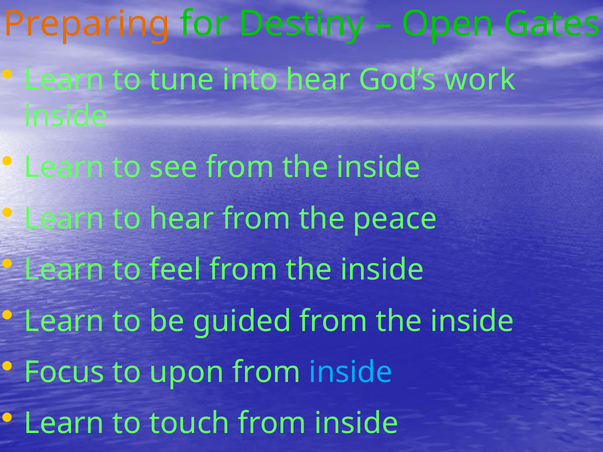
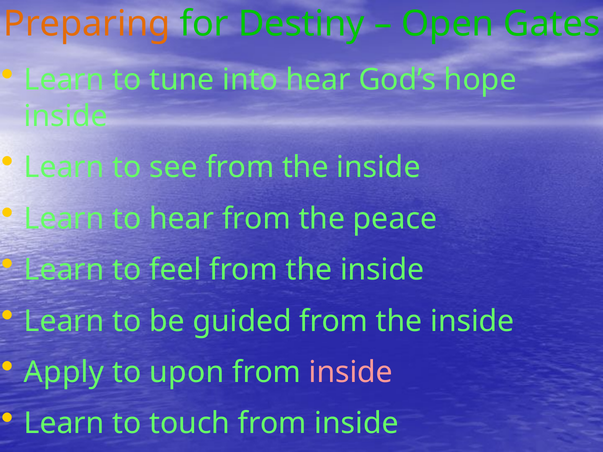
work: work -> hope (480, 80)
Focus: Focus -> Apply (64, 373)
inside colour: light blue -> pink (351, 373)
